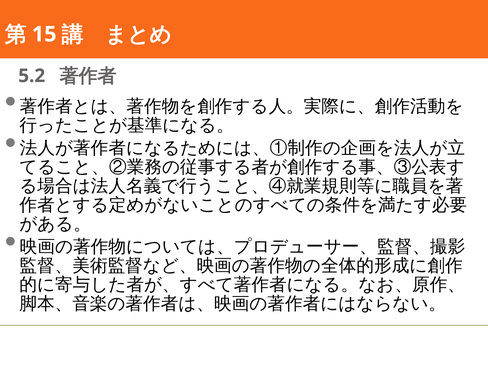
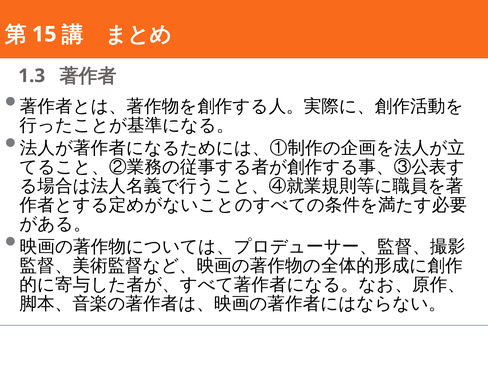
5.2: 5.2 -> 1.3 (32, 76)
